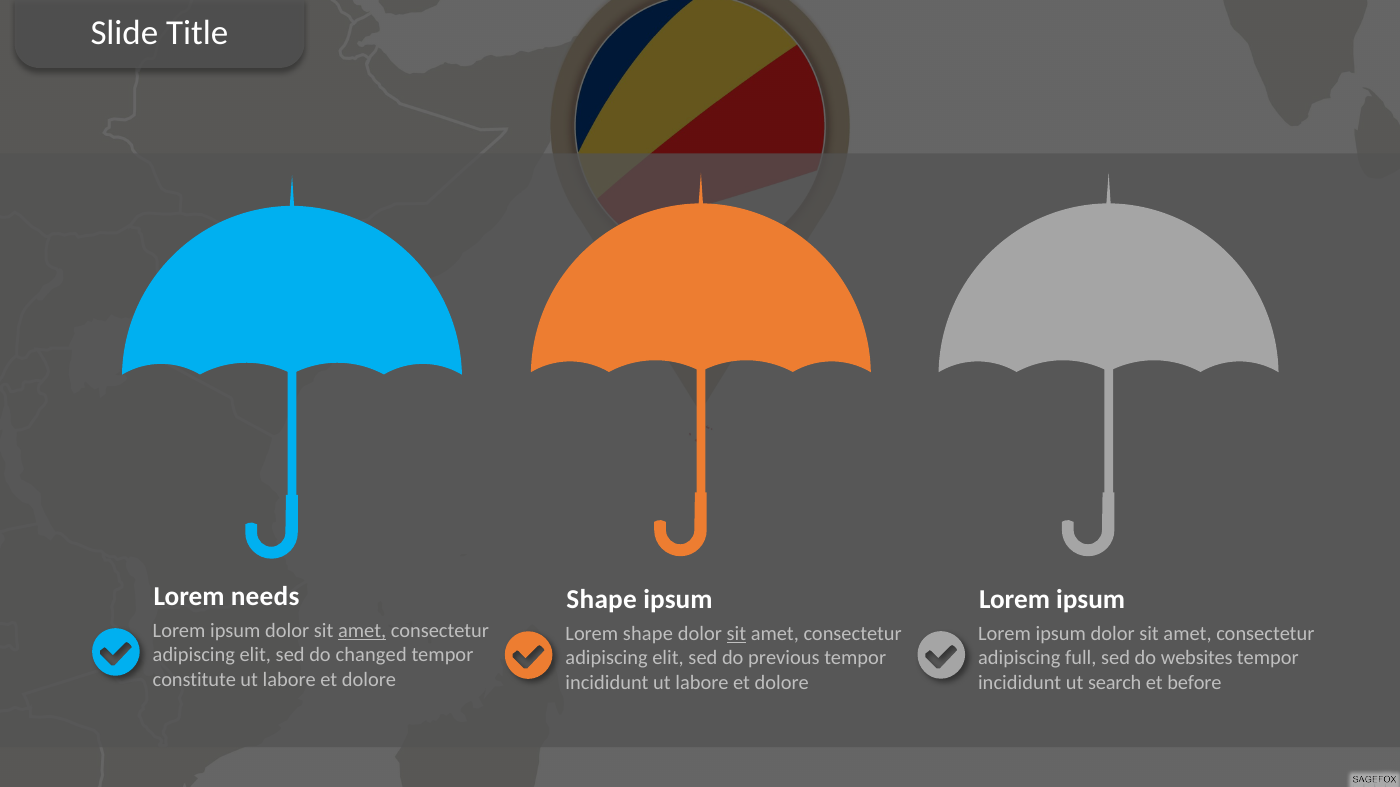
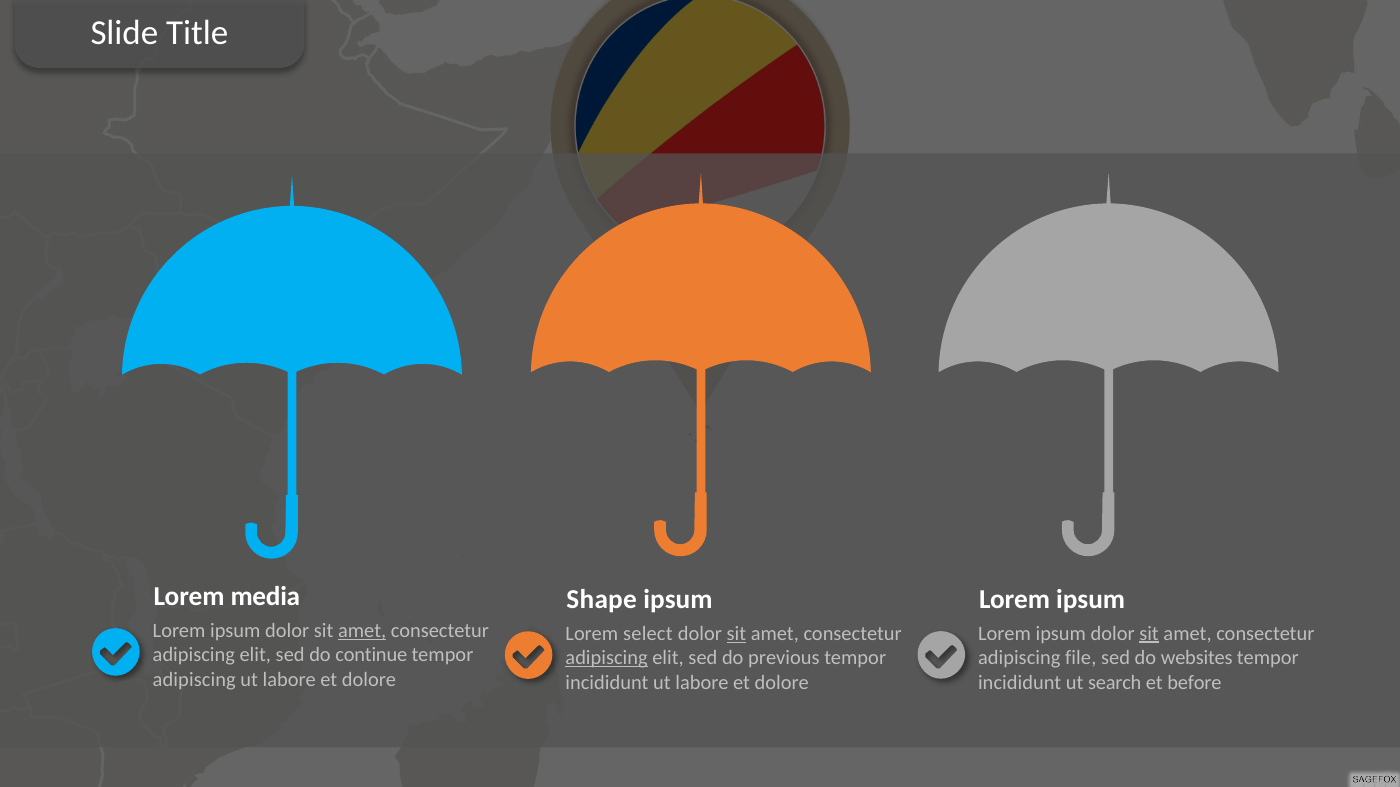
needs: needs -> media (265, 596)
sit underline: none -> present (1149, 634)
Lorem shape: shape -> select (648, 634)
changed: changed -> continue (371, 655)
full: full -> file (1081, 658)
adipiscing underline: none -> present (607, 658)
constitute: constitute -> adipiscing (194, 680)
